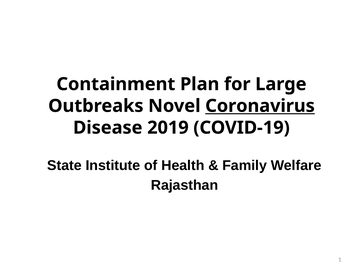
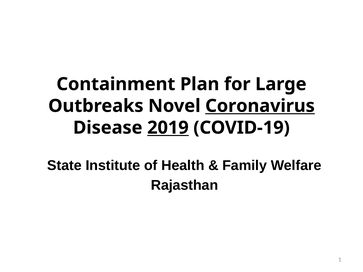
2019 underline: none -> present (168, 128)
